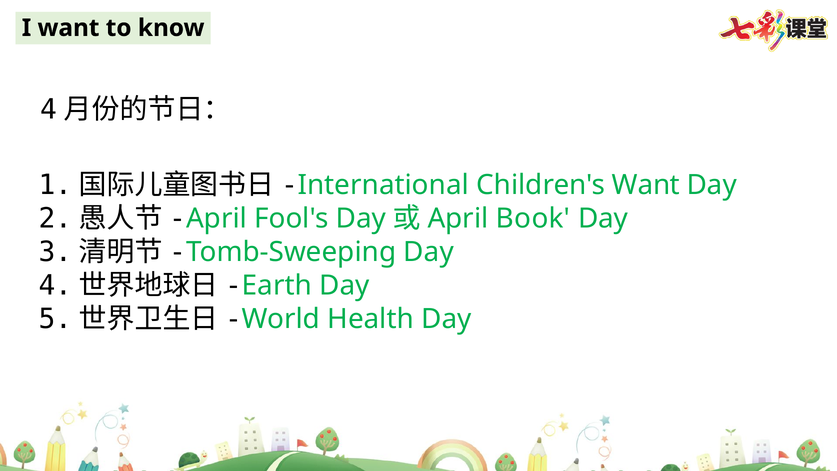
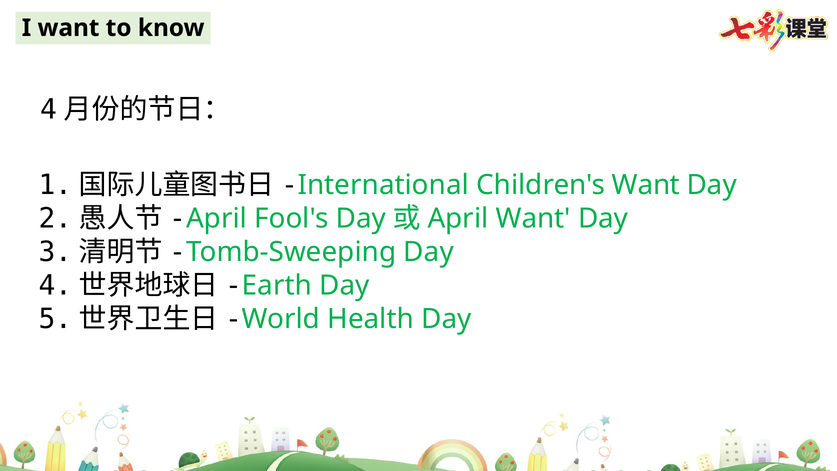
Book: Book -> Want (533, 218)
